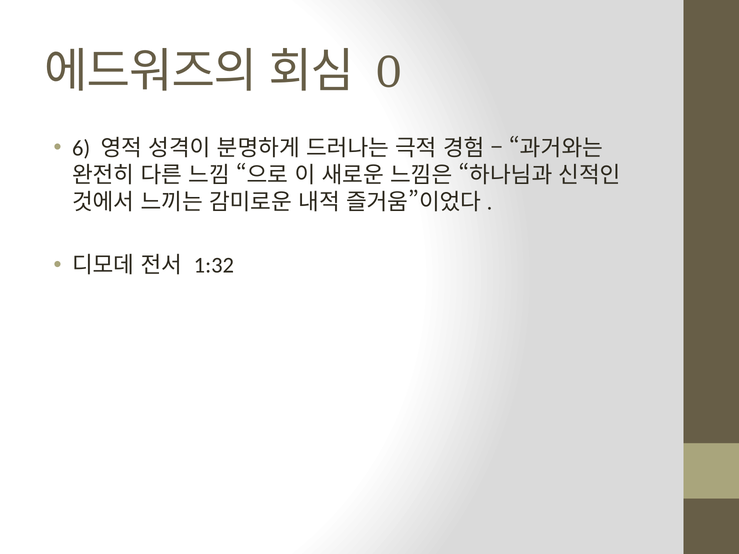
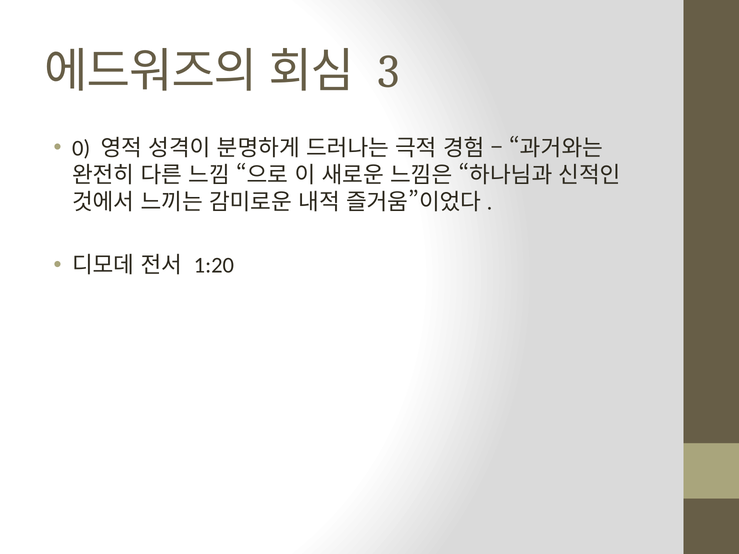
0: 0 -> 3 (389, 72)
6: 6 -> 0 (81, 148)
1:32: 1:32 -> 1:20 (214, 266)
